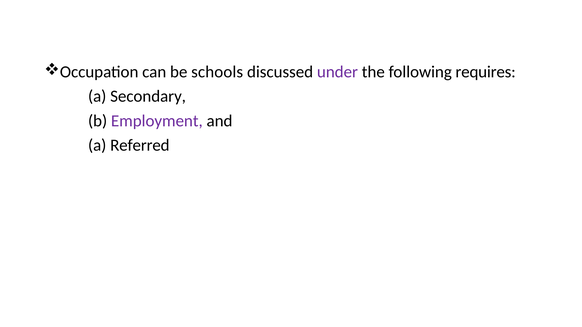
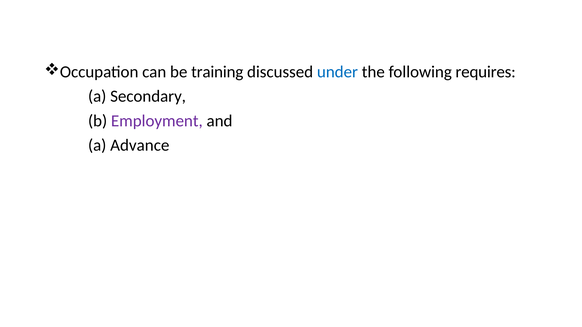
schools: schools -> training (217, 72)
under colour: purple -> blue (337, 72)
Referred: Referred -> Advance (140, 145)
